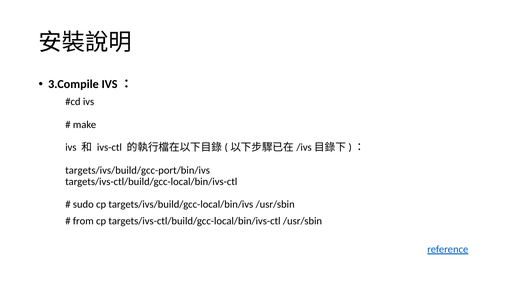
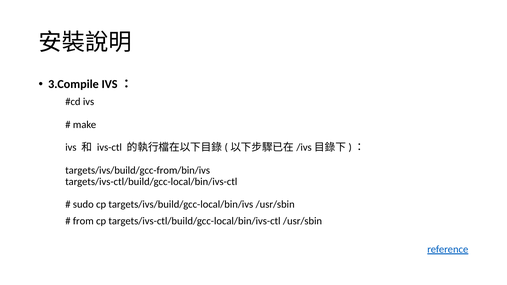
targets/ivs/build/gcc-port/bin/ivs: targets/ivs/build/gcc-port/bin/ivs -> targets/ivs/build/gcc-from/bin/ivs (138, 170)
